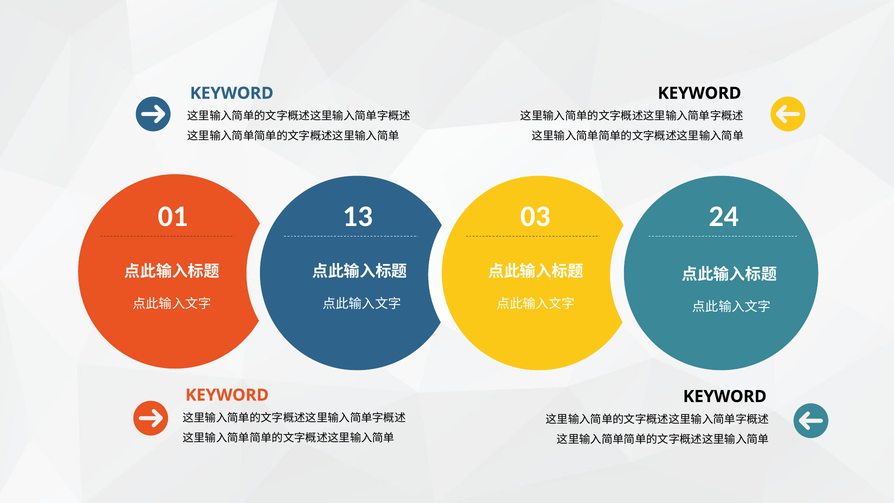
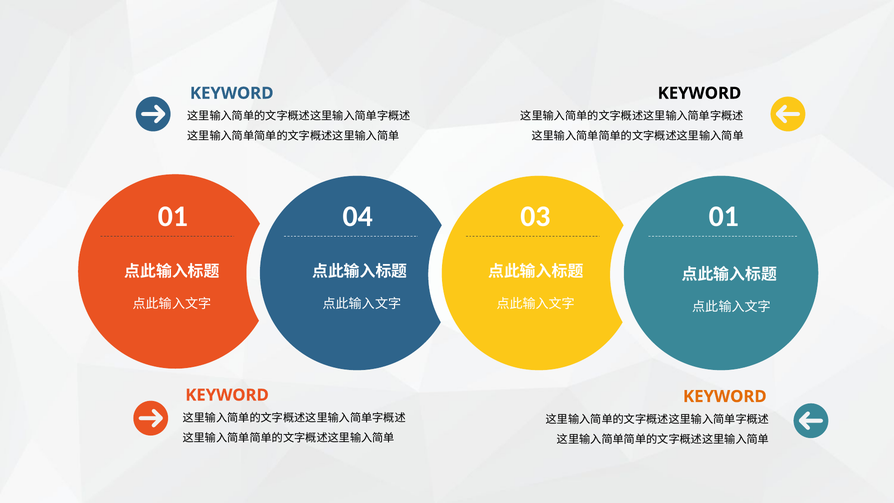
13: 13 -> 04 (358, 216)
03 24: 24 -> 01 (724, 216)
KEYWORD colour: black -> orange (725, 396)
